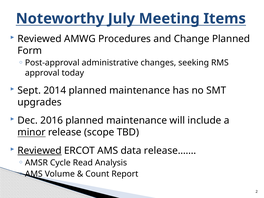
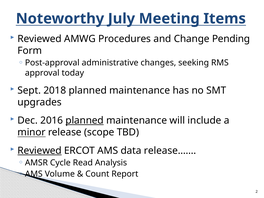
Change Planned: Planned -> Pending (231, 39)
2014: 2014 -> 2018 (55, 90)
planned underline: none -> present (85, 120)
